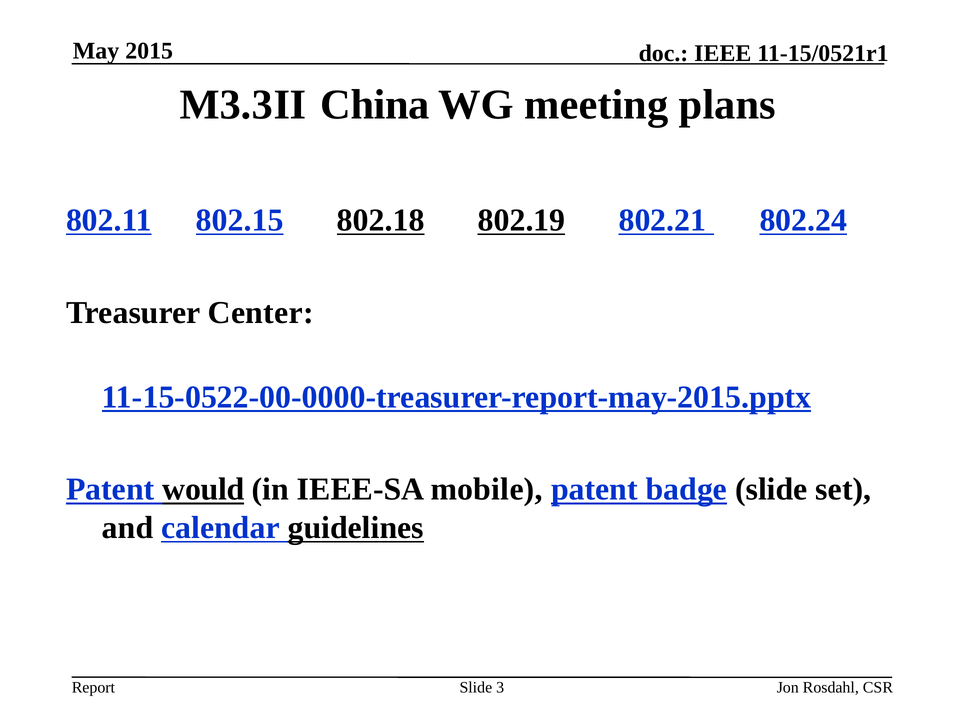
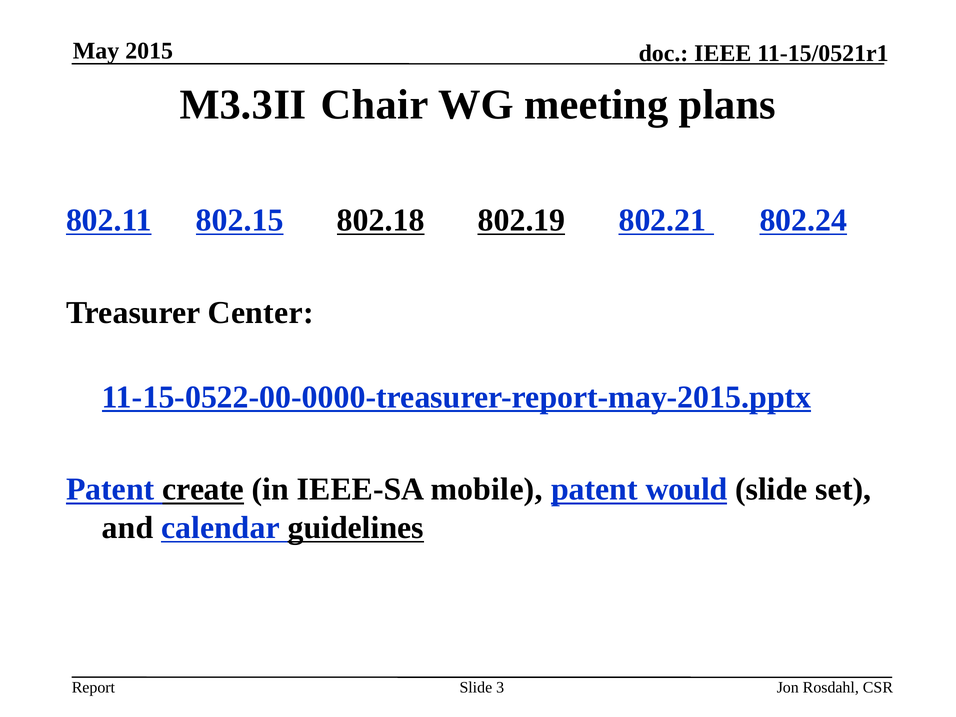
China: China -> Chair (375, 105)
would: would -> create (203, 489)
badge: badge -> would (687, 489)
